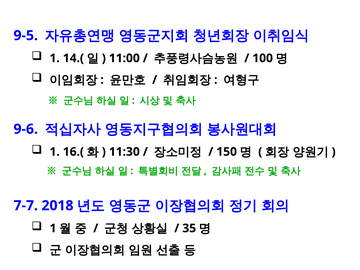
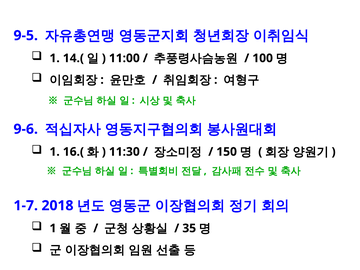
7-7: 7-7 -> 1-7 (26, 206)
